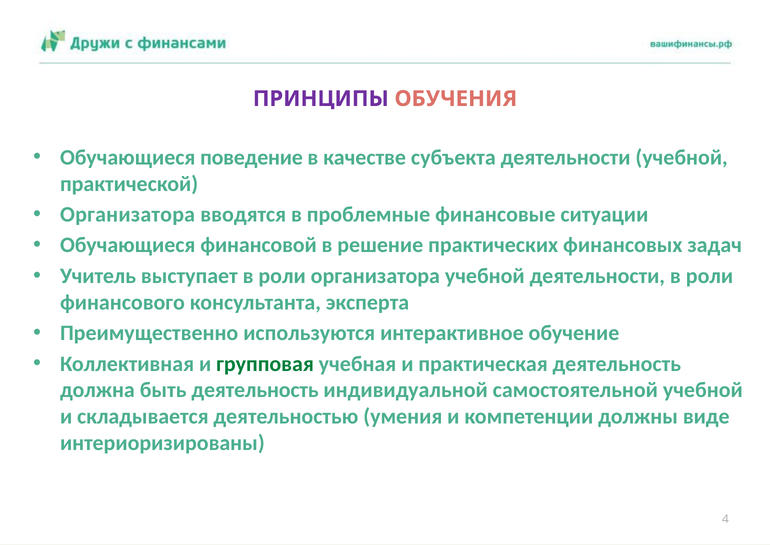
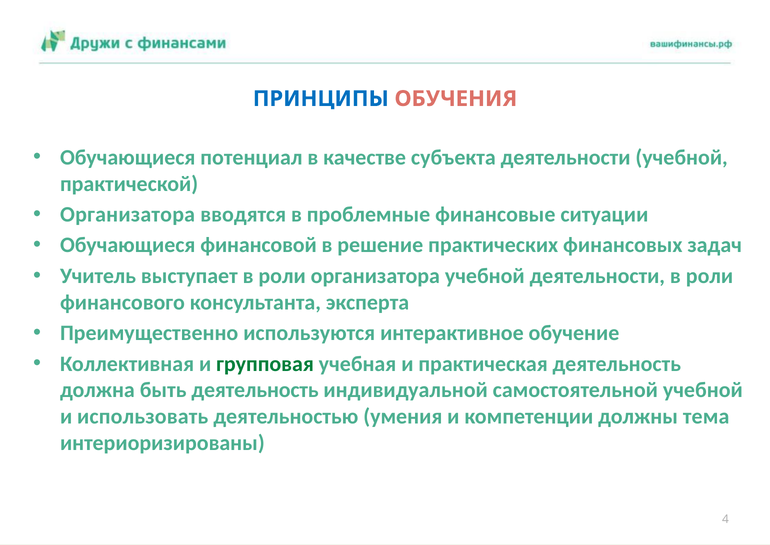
ПРИНЦИПЫ colour: purple -> blue (321, 99)
поведение: поведение -> потенциал (251, 157)
складывается: складывается -> использовать (143, 416)
виде: виде -> тема (706, 416)
